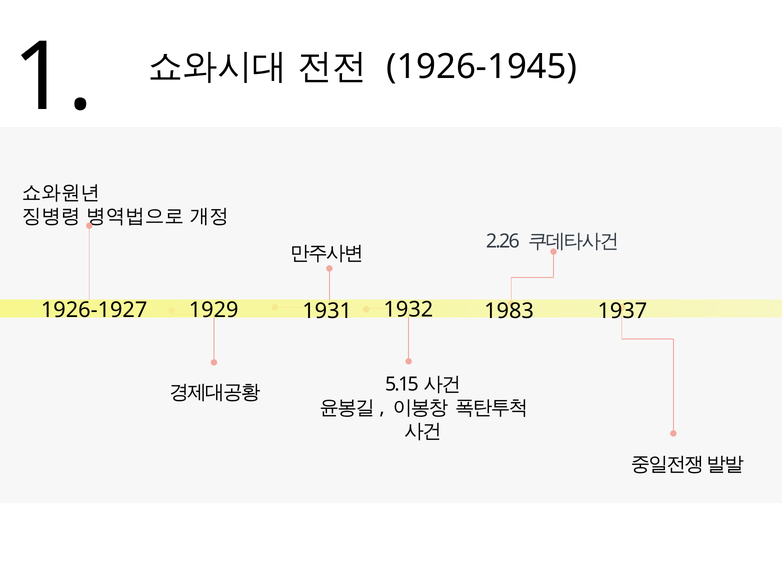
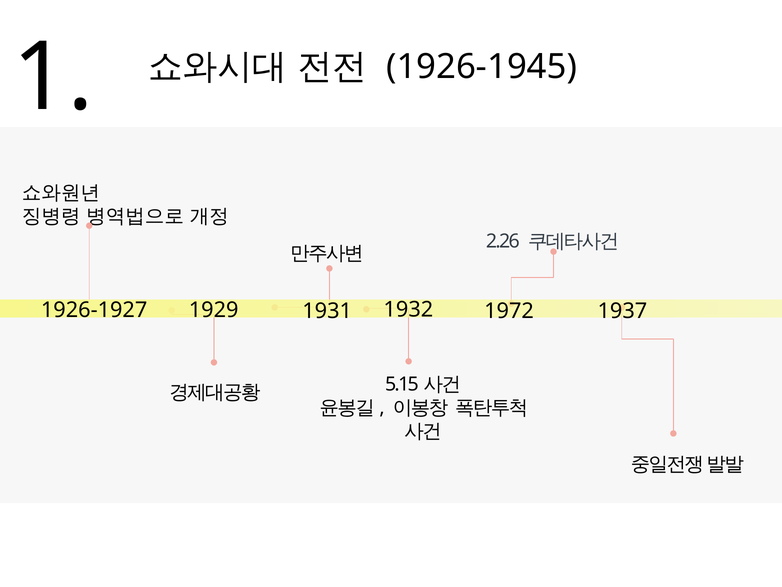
1983: 1983 -> 1972 (509, 311)
